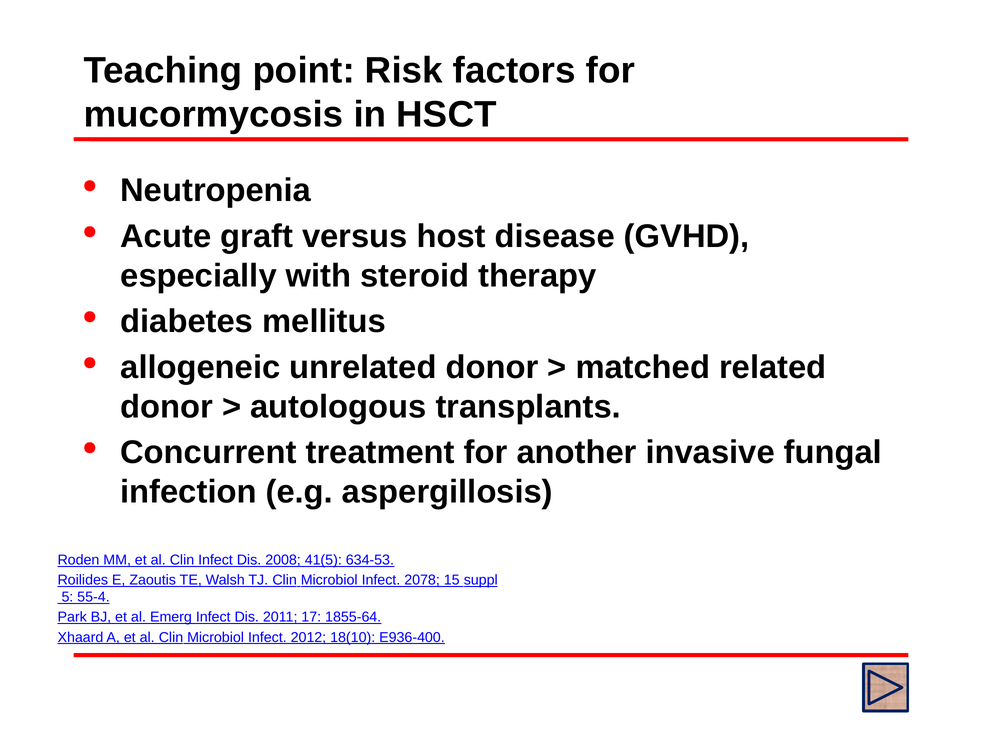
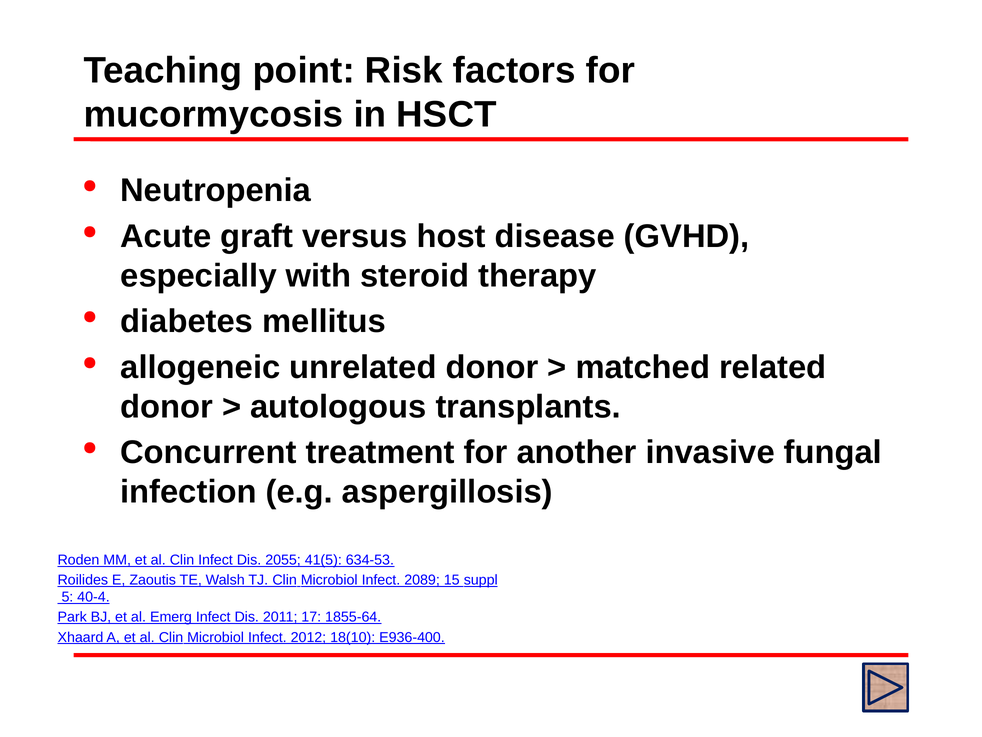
2008: 2008 -> 2055 (283, 560)
2078: 2078 -> 2089 (422, 580)
55-4: 55-4 -> 40-4 (93, 597)
